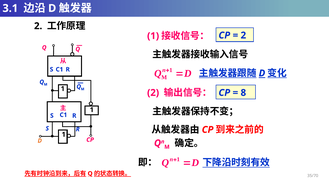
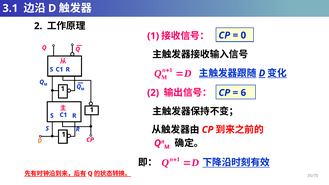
2: 2 -> 0 (243, 35)
8: 8 -> 6 (243, 93)
